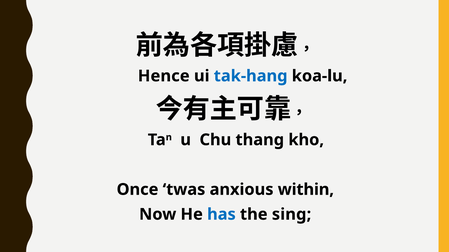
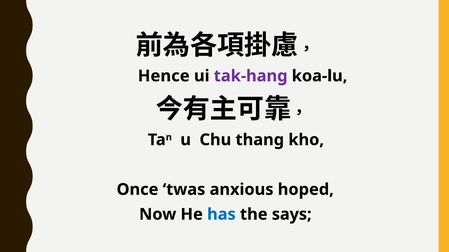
tak-hang colour: blue -> purple (251, 76)
within: within -> hoped (306, 190)
sing: sing -> says (292, 215)
